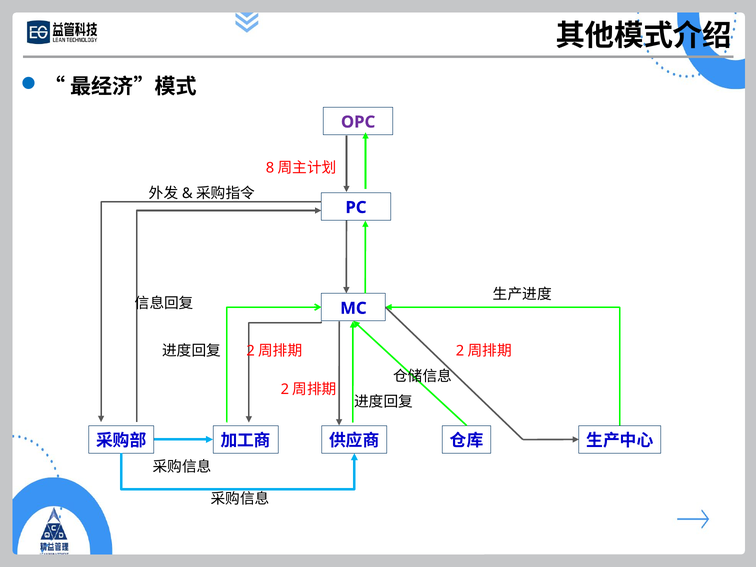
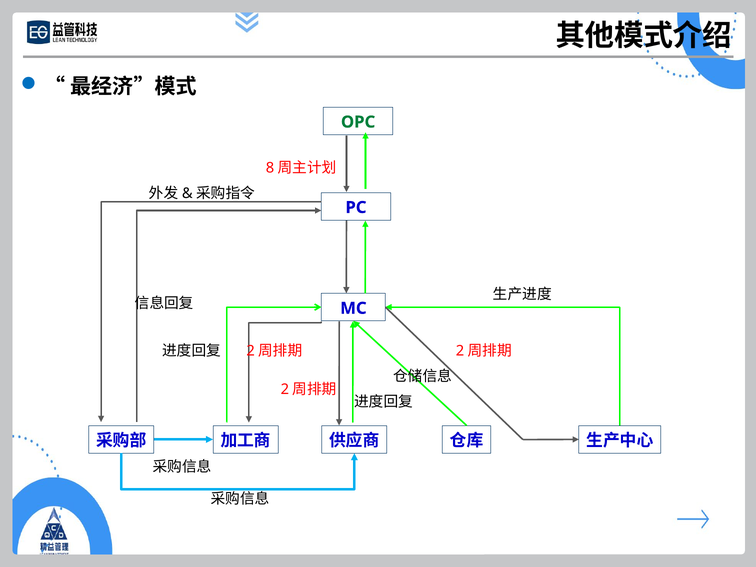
OPC colour: purple -> green (358, 122)
